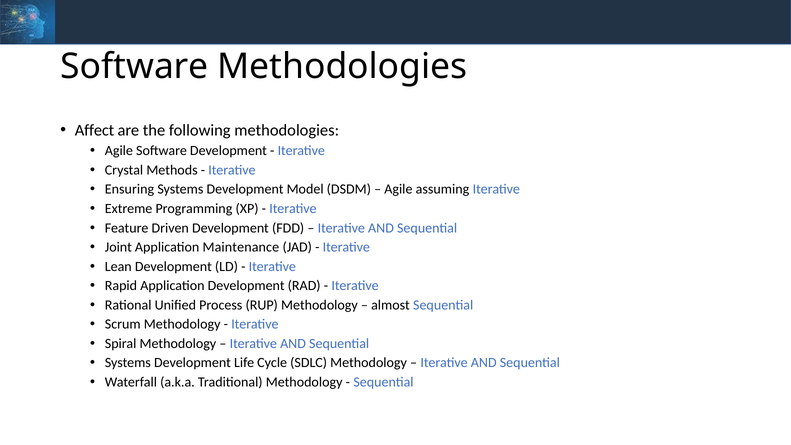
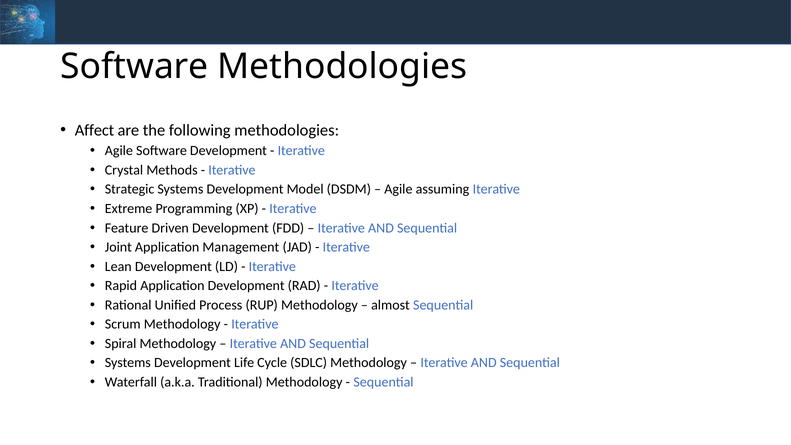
Ensuring: Ensuring -> Strategic (130, 189)
Maintenance: Maintenance -> Management (241, 247)
